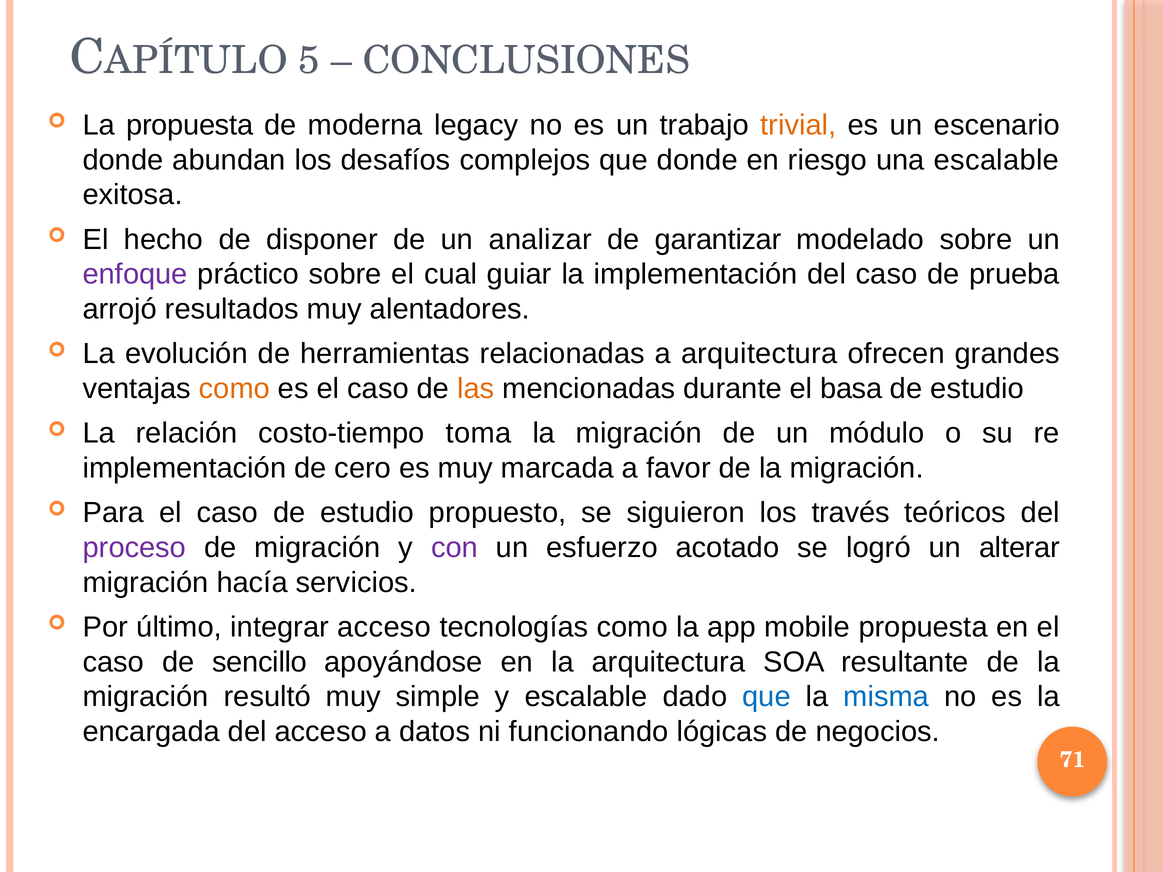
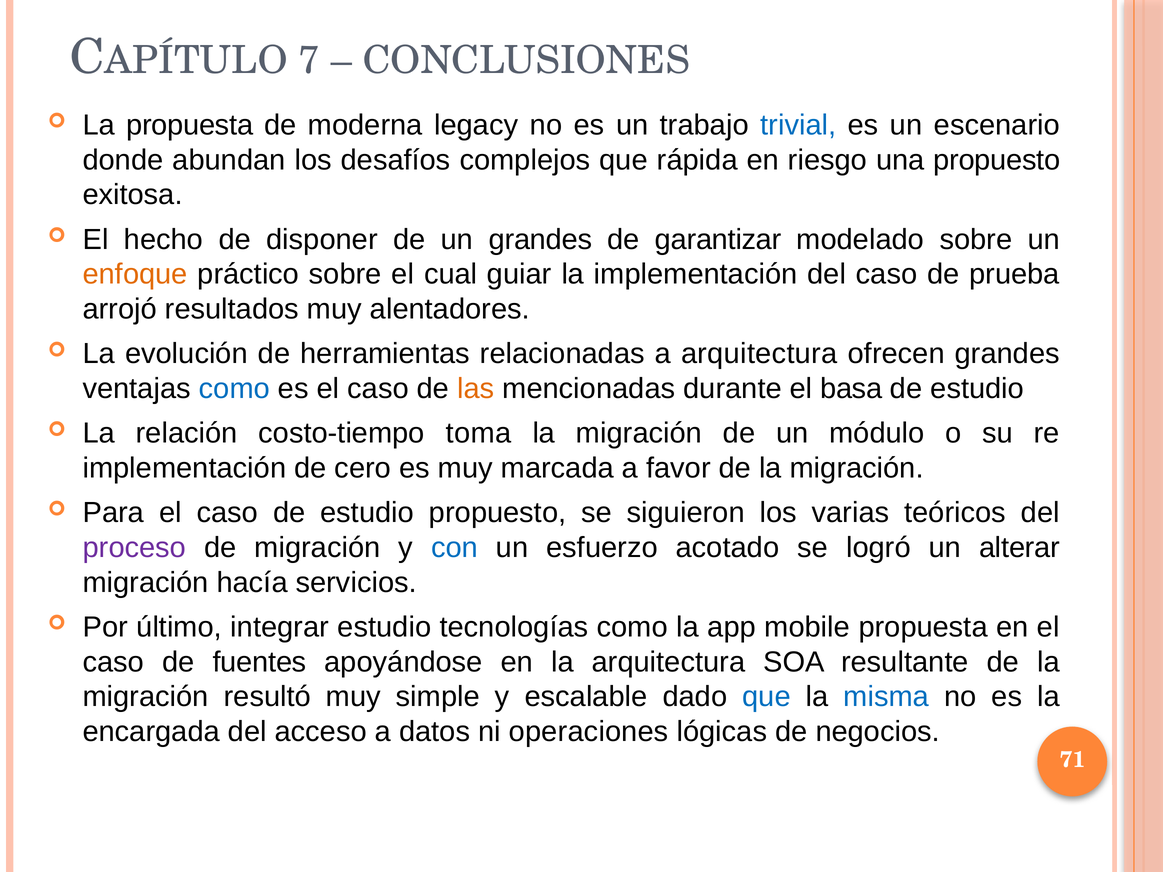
5: 5 -> 7 (309, 60)
trivial colour: orange -> blue (798, 125)
que donde: donde -> rápida (697, 160)
una escalable: escalable -> propuesto (997, 160)
un analizar: analizar -> grandes (540, 240)
enfoque colour: purple -> orange (135, 274)
como colour: orange -> blue (234, 389)
través: través -> varias (851, 513)
con colour: purple -> blue (454, 548)
integrar acceso: acceso -> estudio (384, 627)
sencillo: sencillo -> fuentes (260, 662)
funcionando: funcionando -> operaciones (589, 732)
